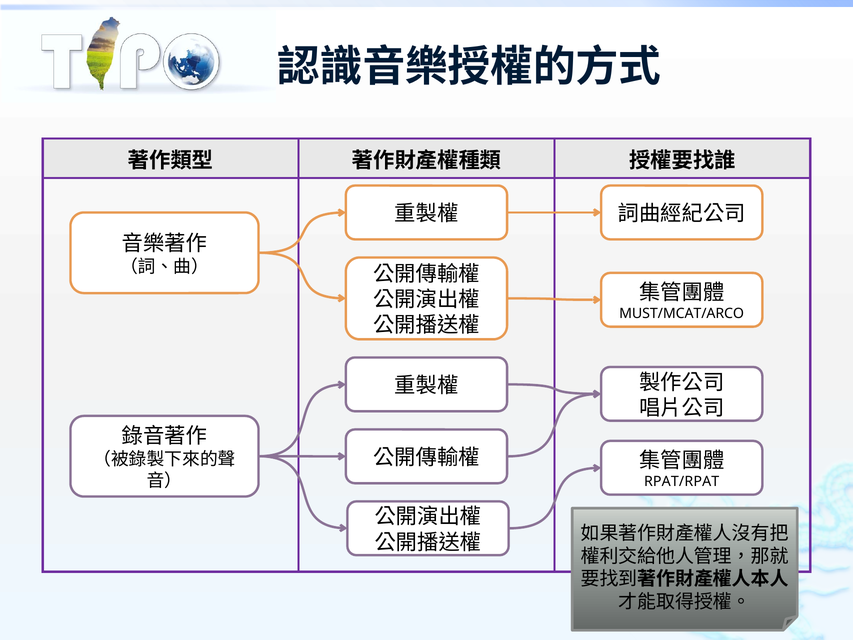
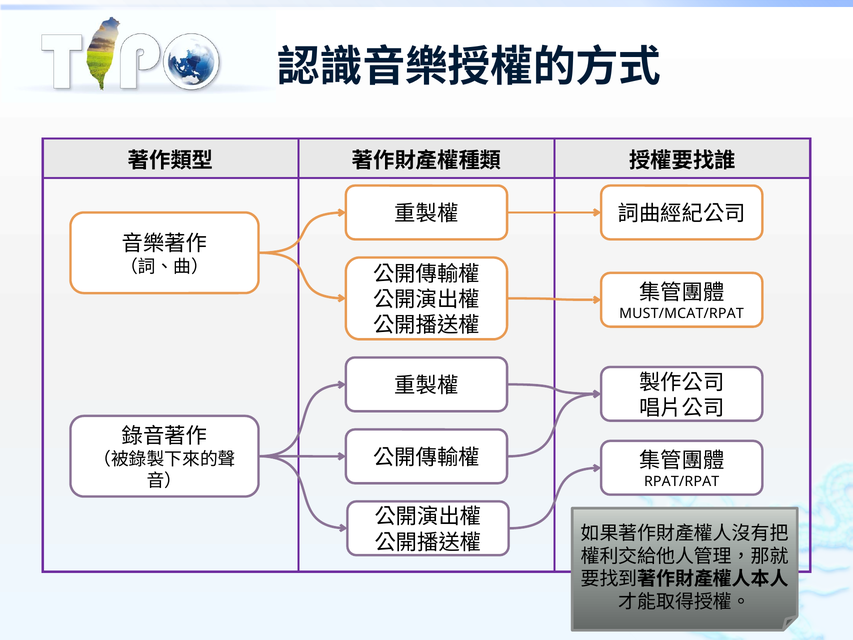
MUST/MCAT/ARCO: MUST/MCAT/ARCO -> MUST/MCAT/RPAT (682, 313)
